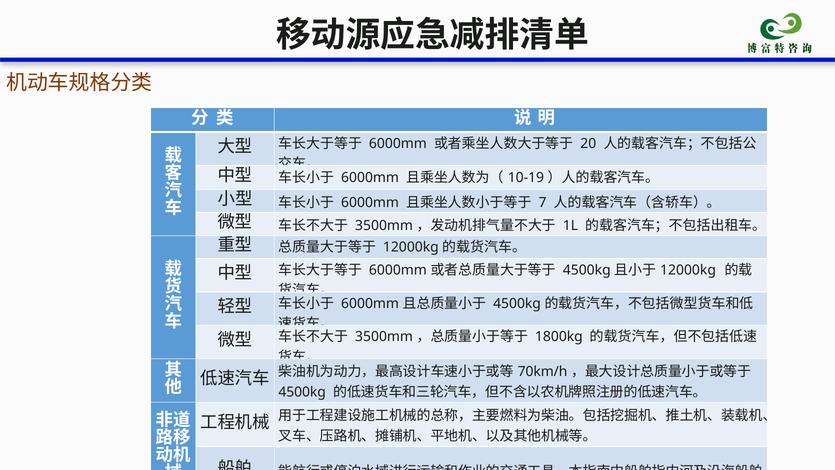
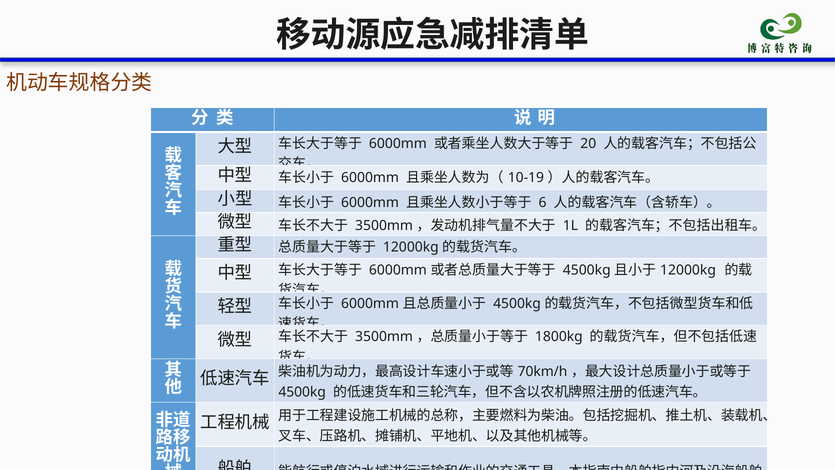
7: 7 -> 6 (543, 202)
